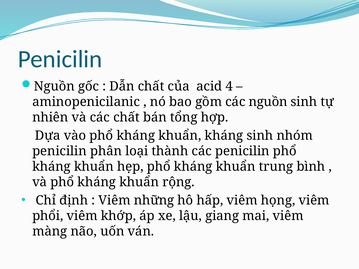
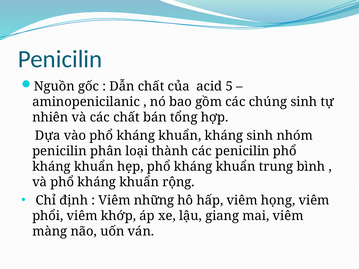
4: 4 -> 5 (229, 86)
các nguồn: nguồn -> chúng (268, 102)
